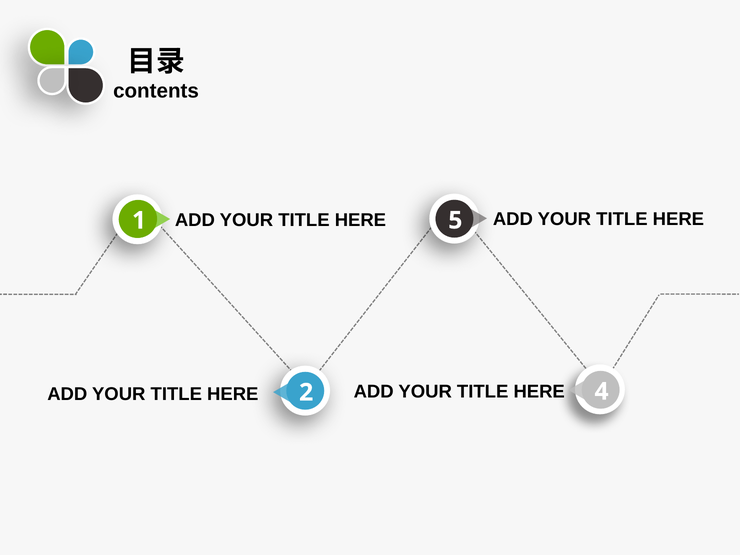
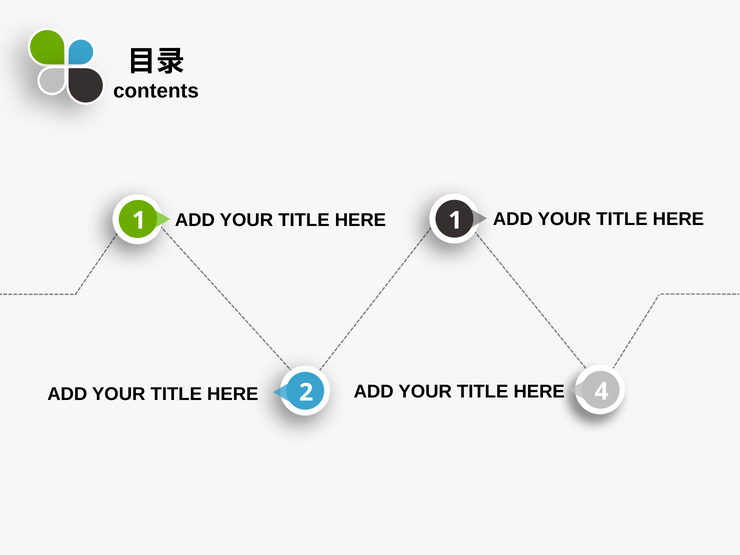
HERE 5: 5 -> 1 (455, 220)
